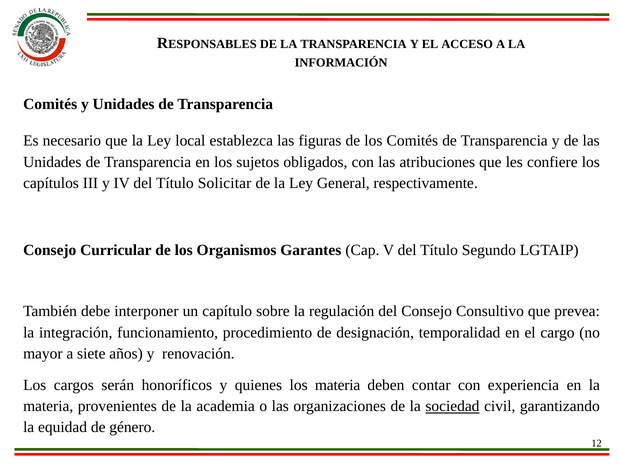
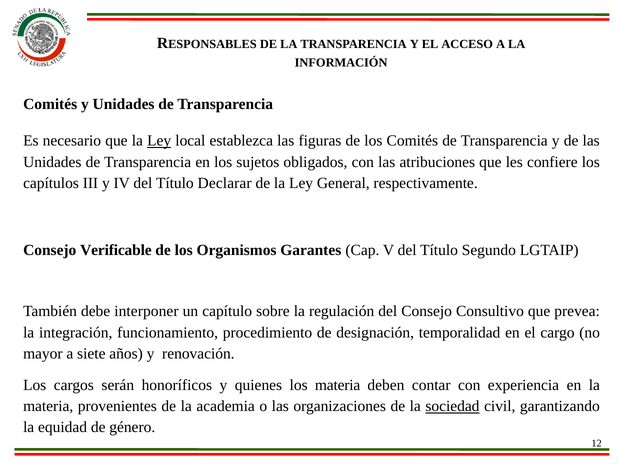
Ley underline: none -> present (159, 141)
Solicitar: Solicitar -> Declarar (225, 183)
Curricular: Curricular -> Verificable (116, 250)
